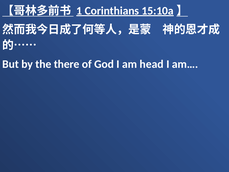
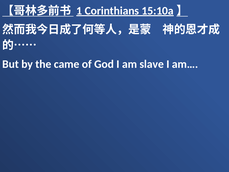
there: there -> came (67, 64)
head: head -> slave (152, 64)
